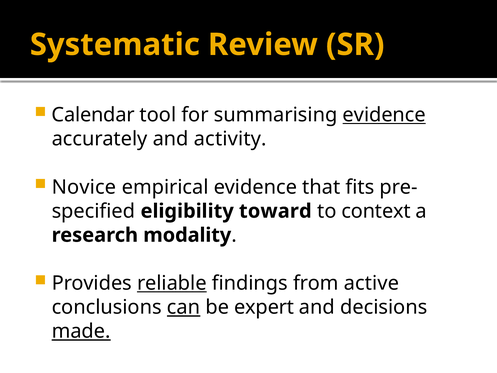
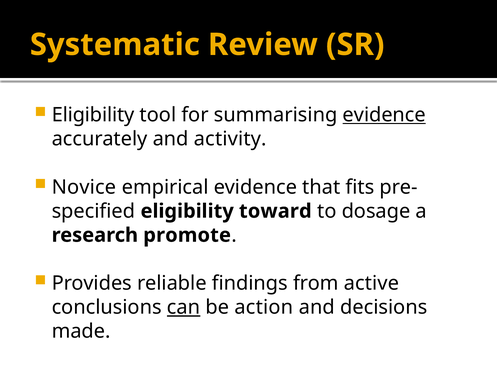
Calendar: Calendar -> Eligibility (93, 115)
context: context -> dosage (376, 211)
modality: modality -> promote (187, 235)
reliable underline: present -> none (172, 283)
expert: expert -> action (264, 307)
made underline: present -> none (81, 331)
